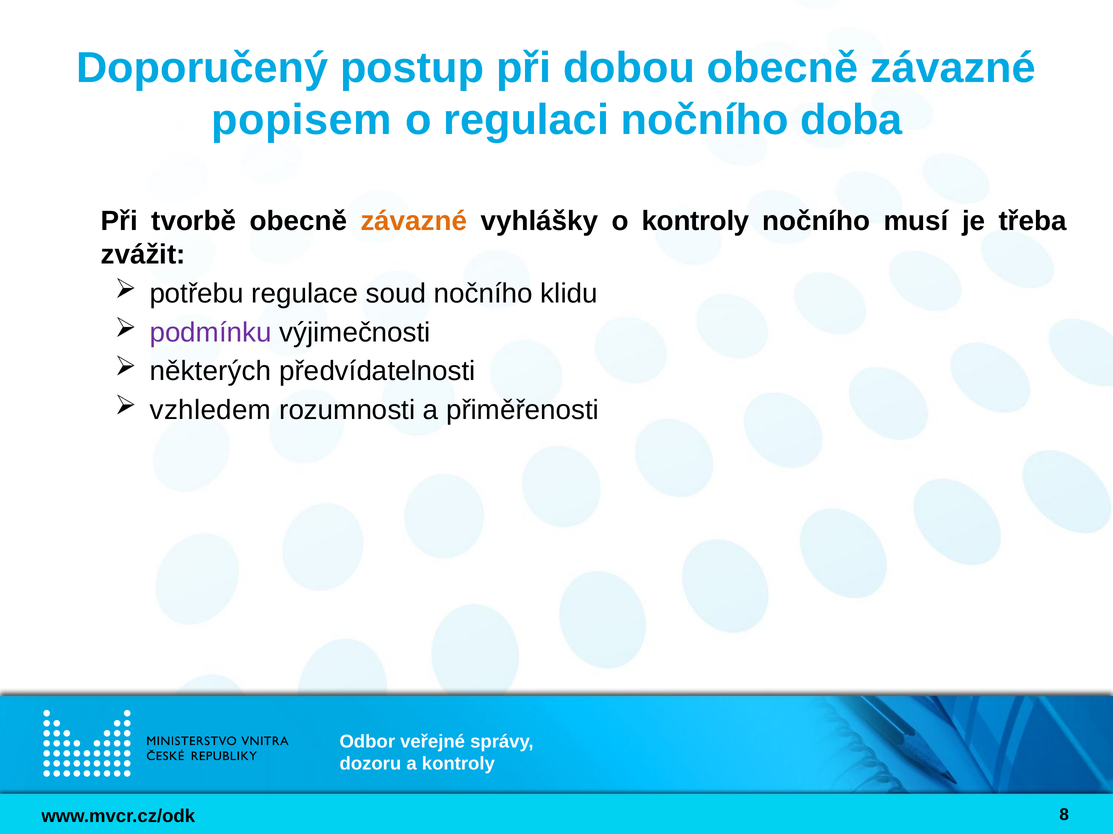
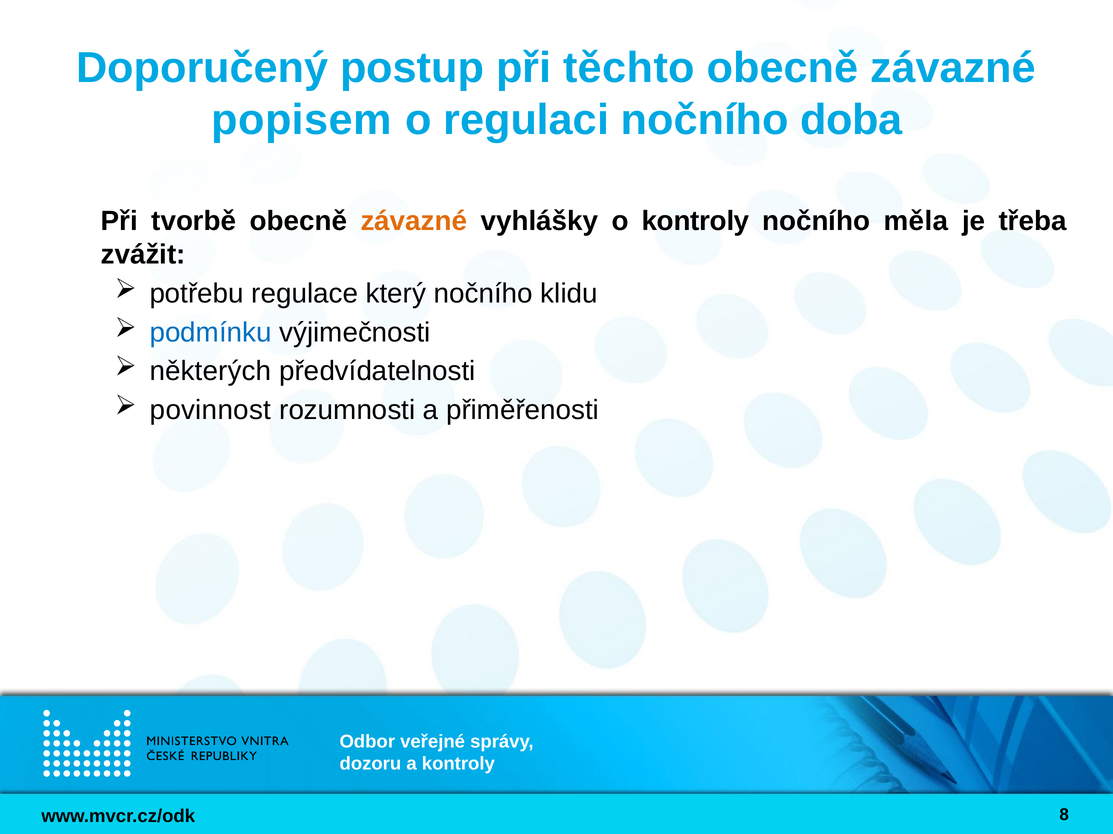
dobou: dobou -> těchto (629, 68)
musí: musí -> měla (916, 221)
soud: soud -> který (396, 294)
podmínku colour: purple -> blue (211, 333)
vzhledem: vzhledem -> povinnost (210, 411)
